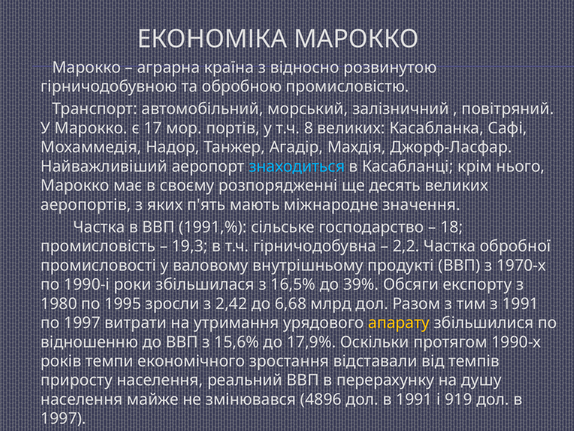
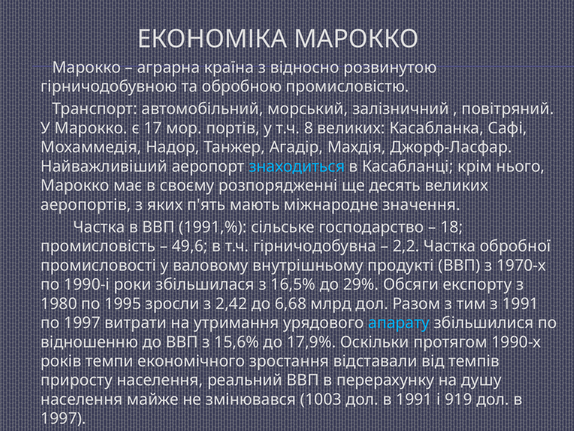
19,3: 19,3 -> 49,6 (190, 246)
39%: 39% -> 29% (361, 284)
апарату colour: yellow -> light blue (399, 323)
4896: 4896 -> 1003 (321, 399)
